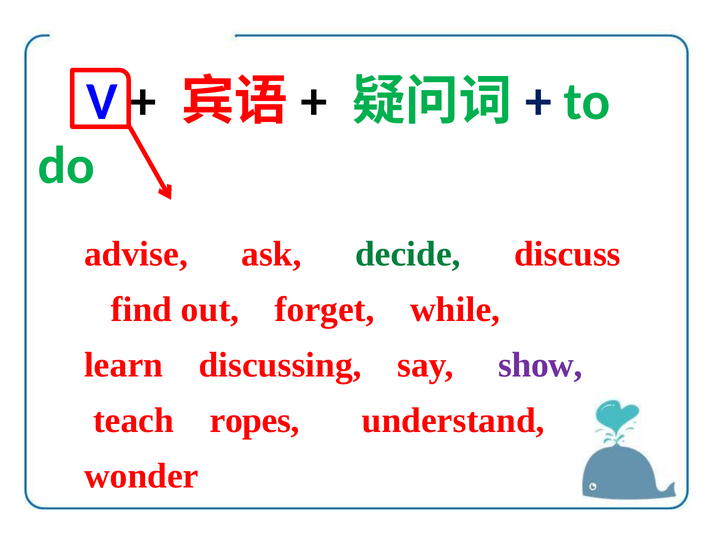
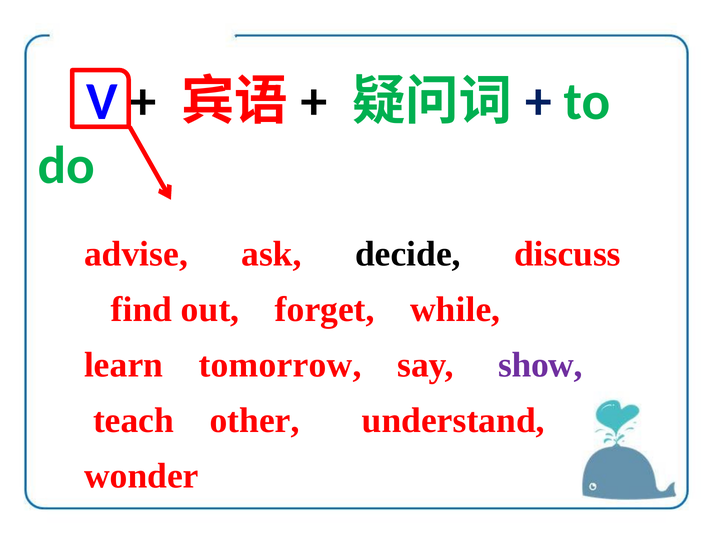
decide colour: green -> black (408, 254)
discussing: discussing -> tomorrow (280, 365)
ropes: ropes -> other (255, 420)
